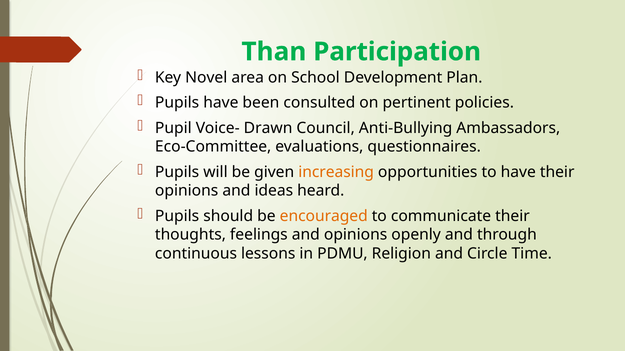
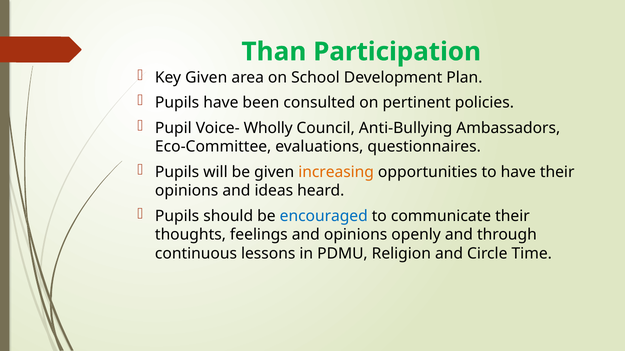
Key Novel: Novel -> Given (206, 78)
Drawn: Drawn -> Wholly (268, 128)
encouraged colour: orange -> blue (324, 216)
